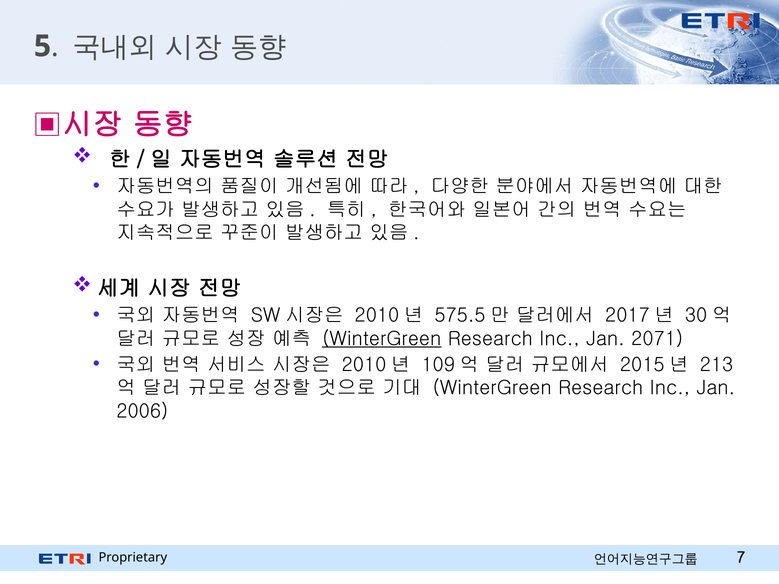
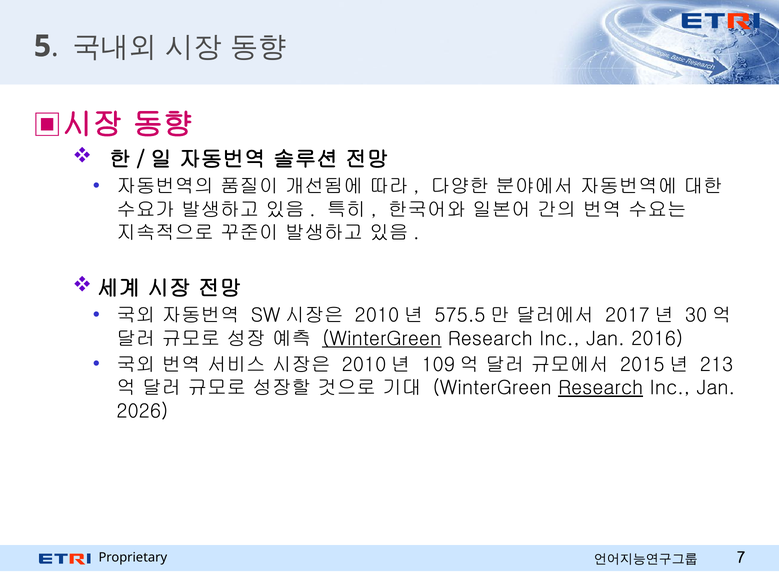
2071: 2071 -> 2016 (657, 339)
Research underline: none -> present (601, 388)
2006: 2006 -> 2026 (142, 411)
